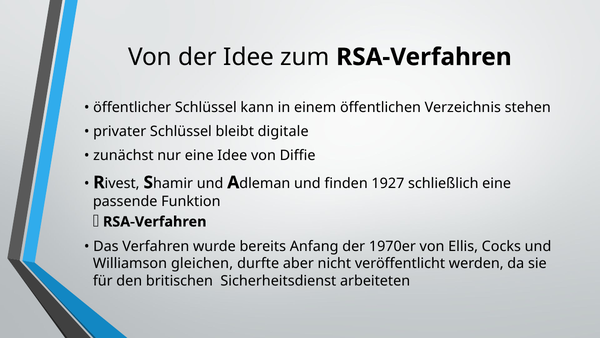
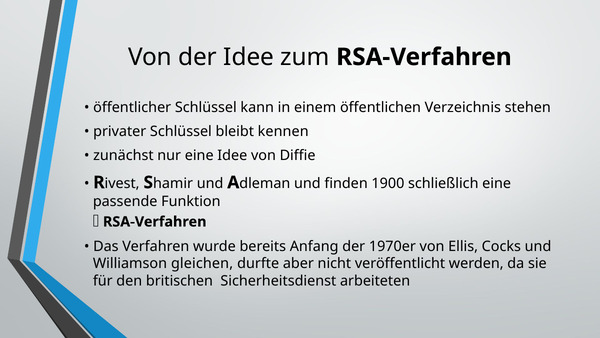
digitale: digitale -> kennen (283, 131)
1927: 1927 -> 1900 (388, 183)
